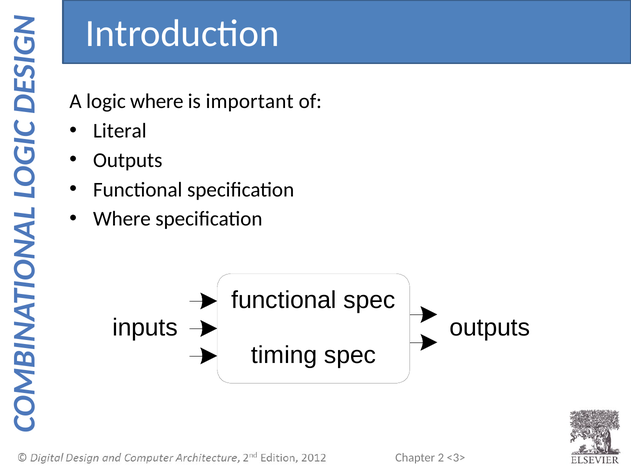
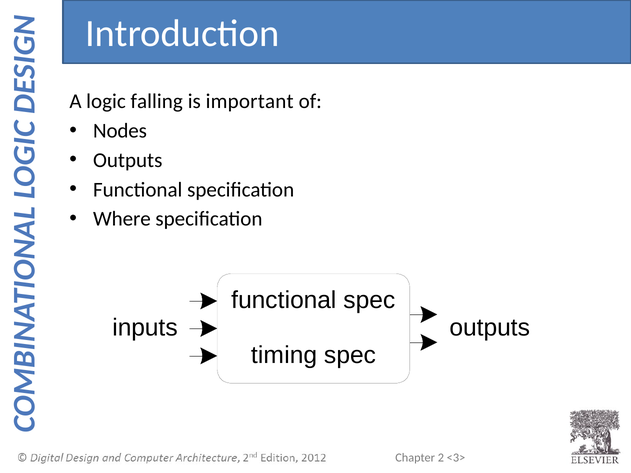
logic where: where -> falling (157, 101)
Literal: Literal -> Nodes (120, 131)
